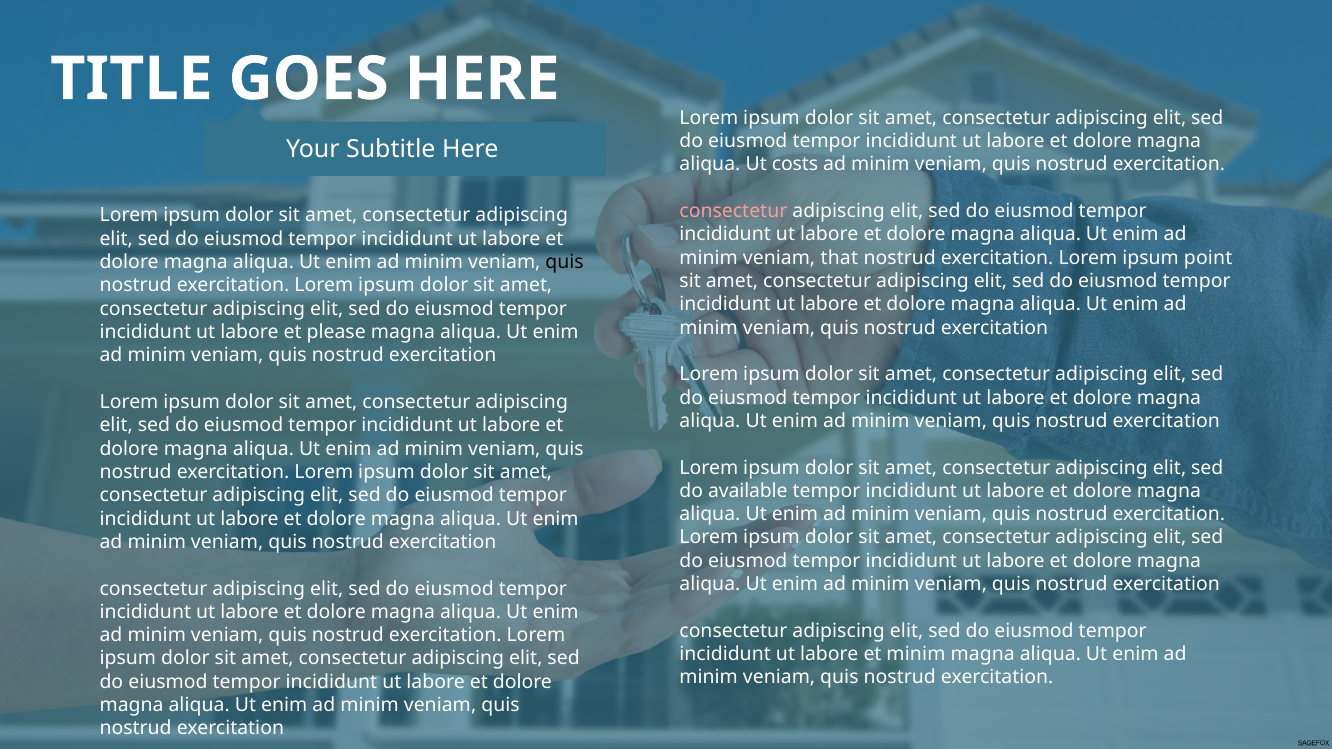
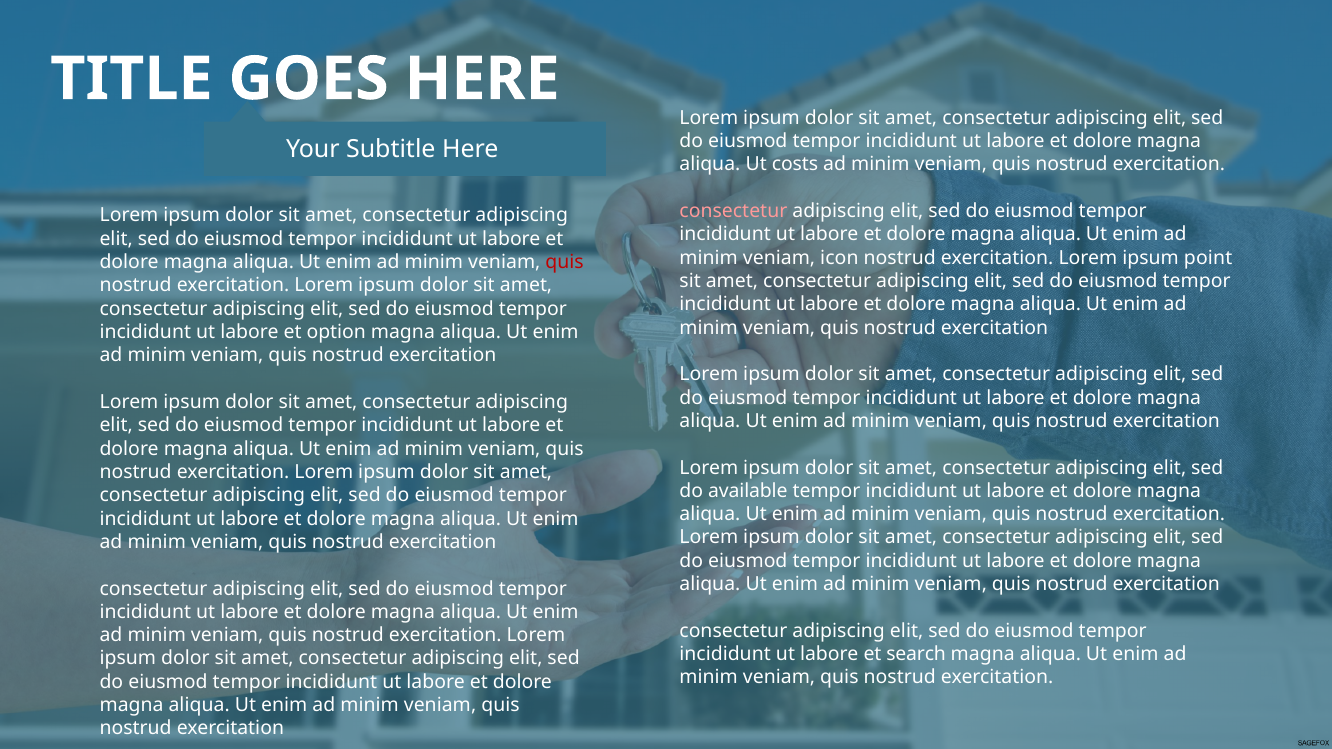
that: that -> icon (839, 258)
quis colour: black -> red (565, 262)
please: please -> option (336, 332)
et minim: minim -> search (916, 654)
